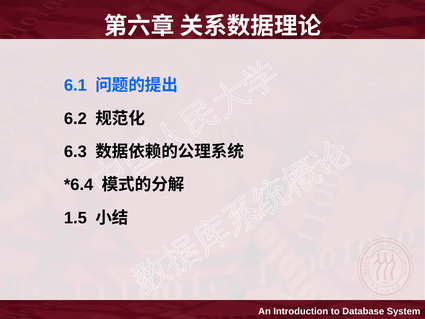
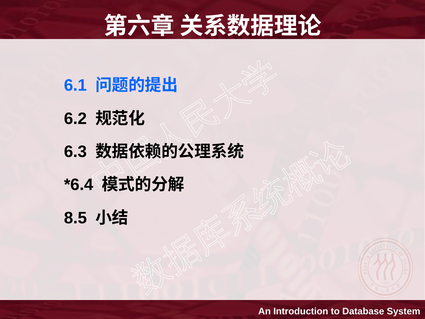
1.5: 1.5 -> 8.5 (75, 218)
